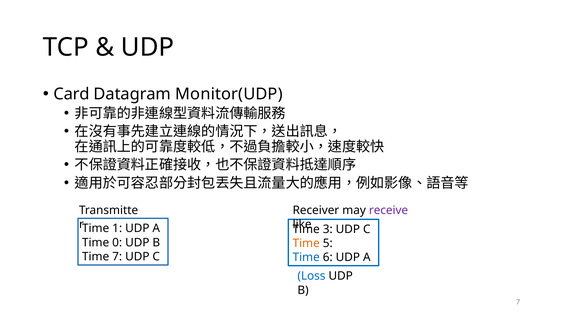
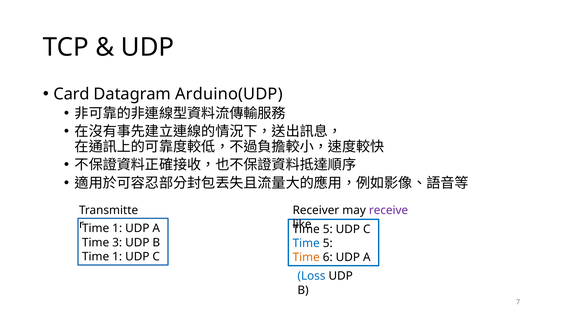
Monitor(UDP: Monitor(UDP -> Arduino(UDP (229, 94)
3: 3 -> 5 (328, 229)
0: 0 -> 3 (117, 242)
Time colour: orange -> blue (306, 243)
7: 7 -> 1 (117, 256)
Time colour: blue -> orange (306, 257)
